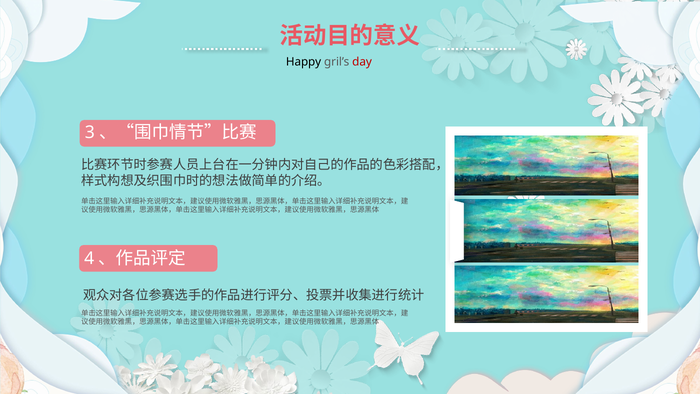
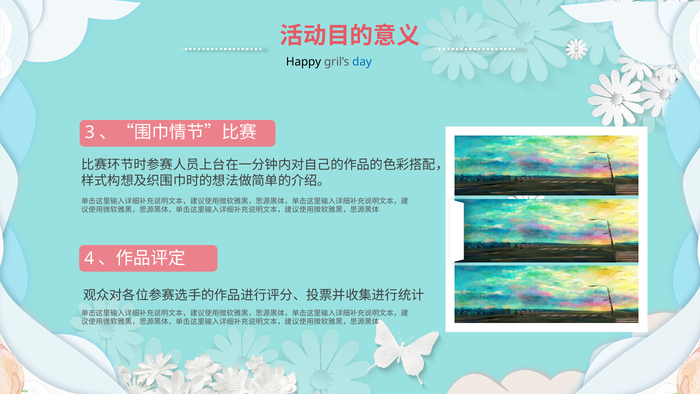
day colour: red -> blue (362, 62)
